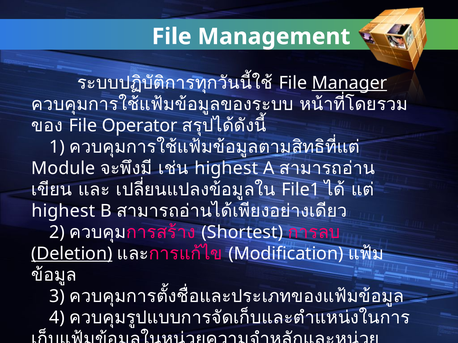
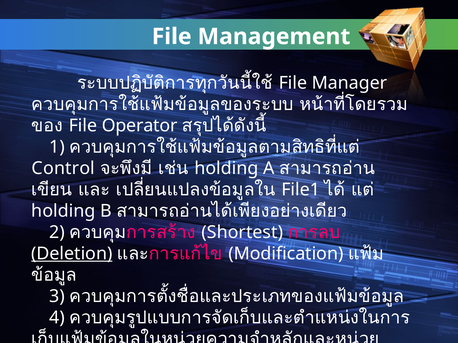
Manager underline: present -> none (349, 83)
Module: Module -> Control (63, 168)
highest: highest -> holding (226, 168)
highest: highest -> holding (63, 211)
